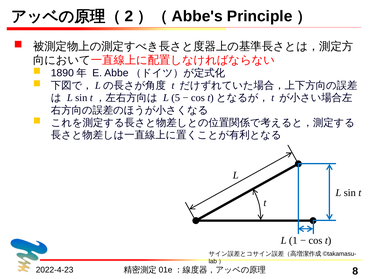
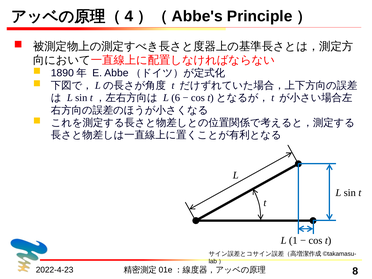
2: 2 -> 4 (129, 16)
5: 5 -> 6 (176, 98)
